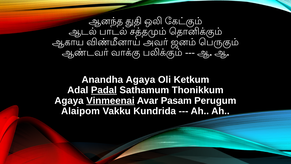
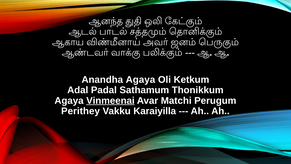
Padal underline: present -> none (104, 90)
Pasam: Pasam -> Matchi (176, 100)
Alaipom: Alaipom -> Perithey (80, 111)
Kundrida: Kundrida -> Karaiyilla (155, 111)
